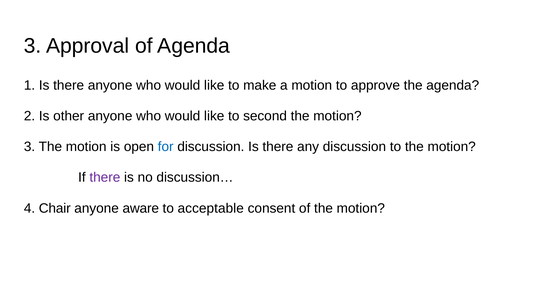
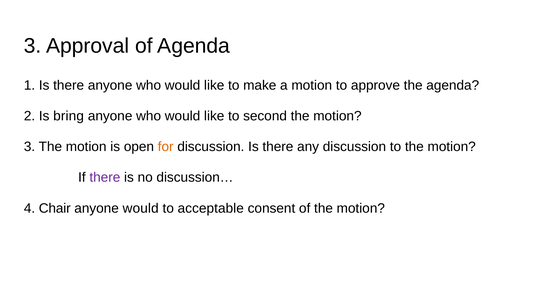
other: other -> bring (69, 116)
for colour: blue -> orange (166, 147)
anyone aware: aware -> would (141, 209)
